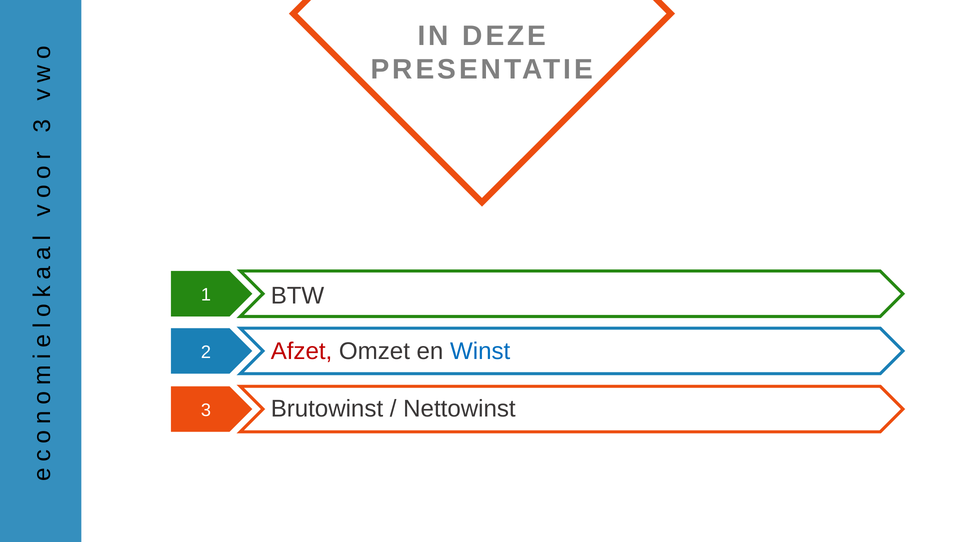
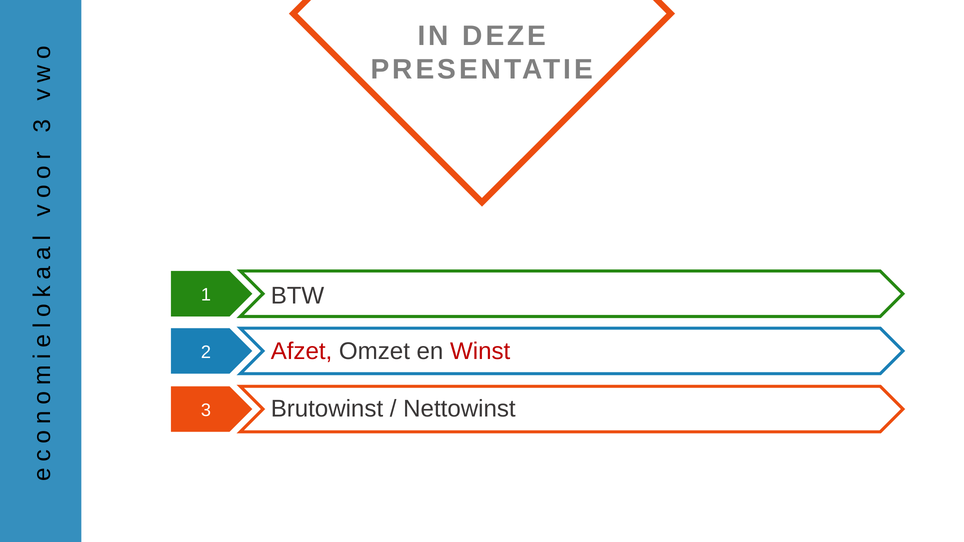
Winst colour: blue -> red (480, 351)
